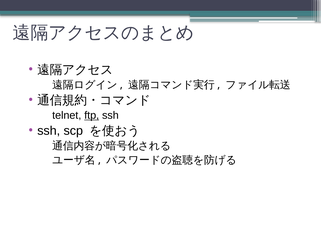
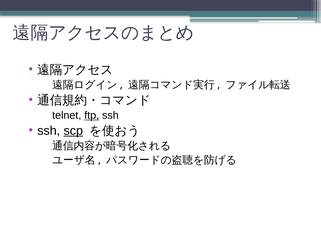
scp underline: none -> present (73, 131)
